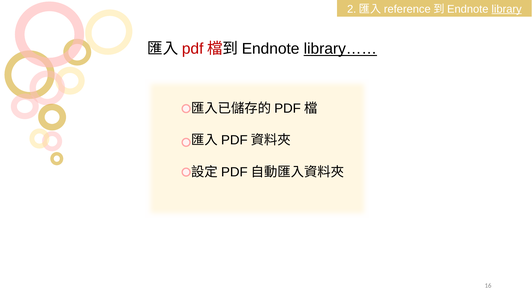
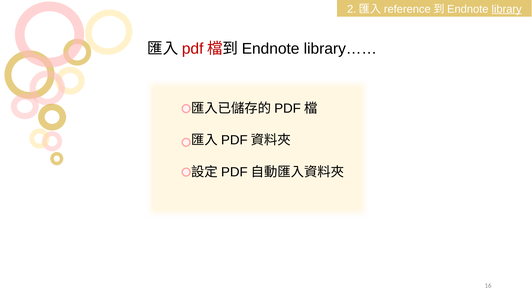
library…… underline: present -> none (340, 49)
